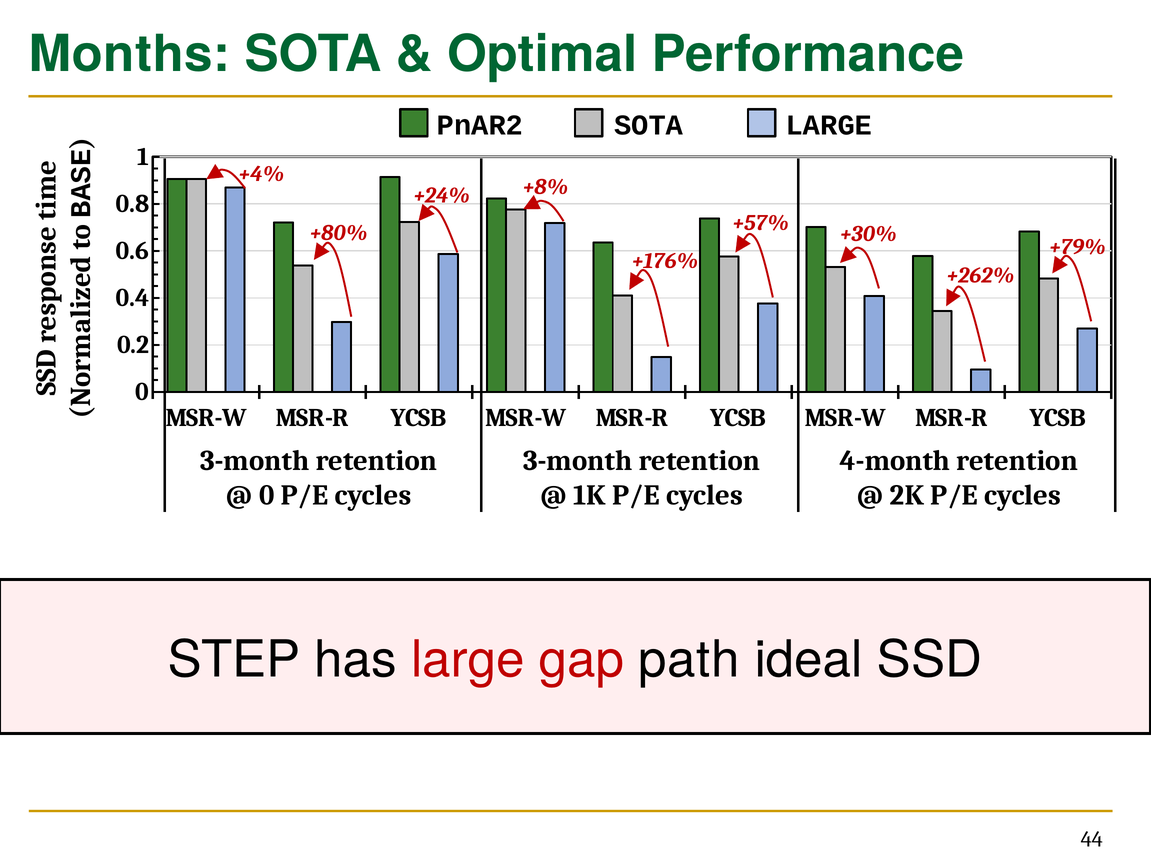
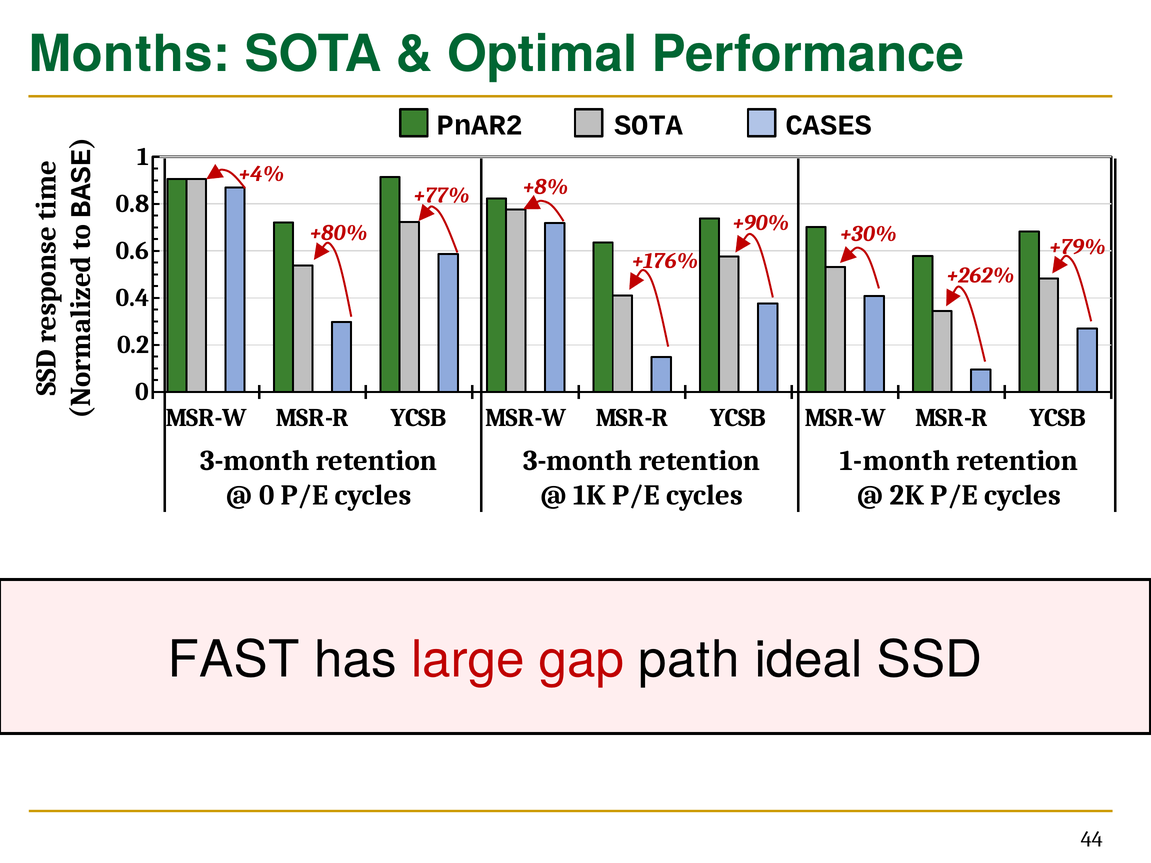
SOTA LARGE: LARGE -> CASES (829, 125)
+24%: +24% -> +77% (442, 195)
+57%: +57% -> +90% (761, 223)
4-month: 4-month -> 1-month (895, 461)
STEP: STEP -> FAST (234, 660)
